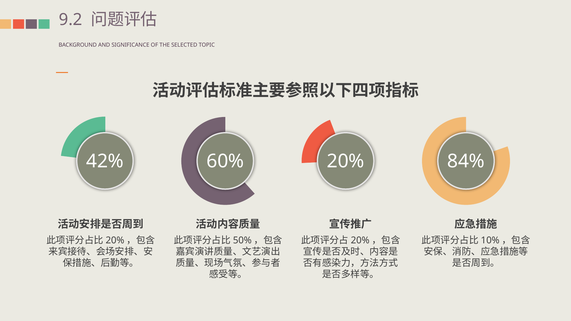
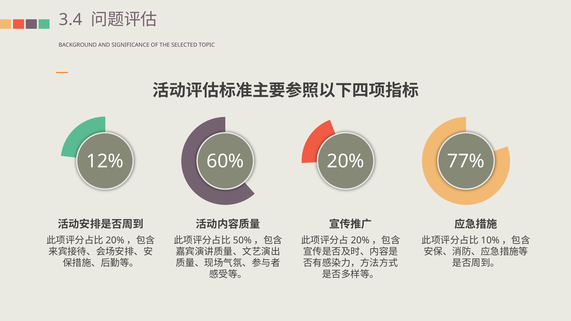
9.2: 9.2 -> 3.4 (71, 20)
42%: 42% -> 12% (105, 161)
84%: 84% -> 77% (466, 161)
